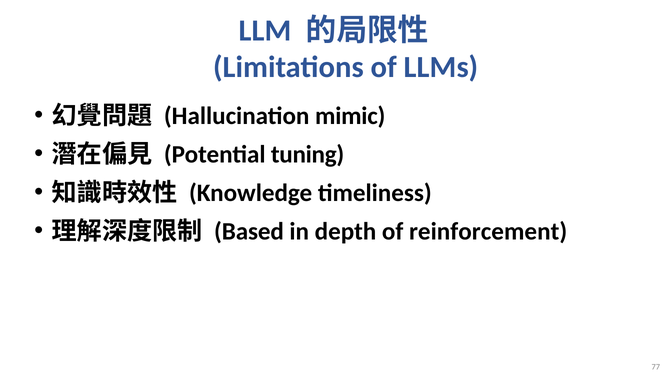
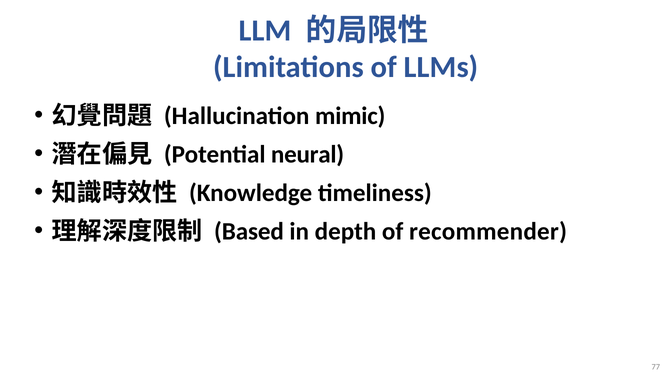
tuning: tuning -> neural (308, 155)
reinforcement: reinforcement -> recommender (488, 231)
